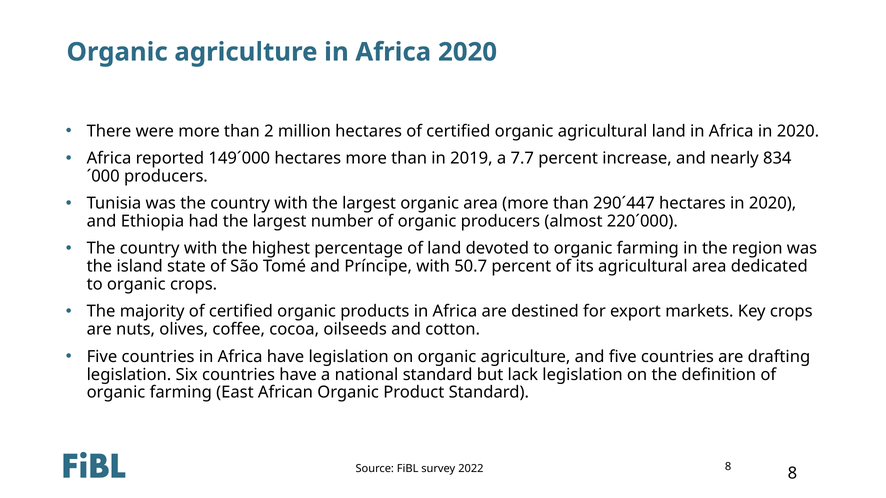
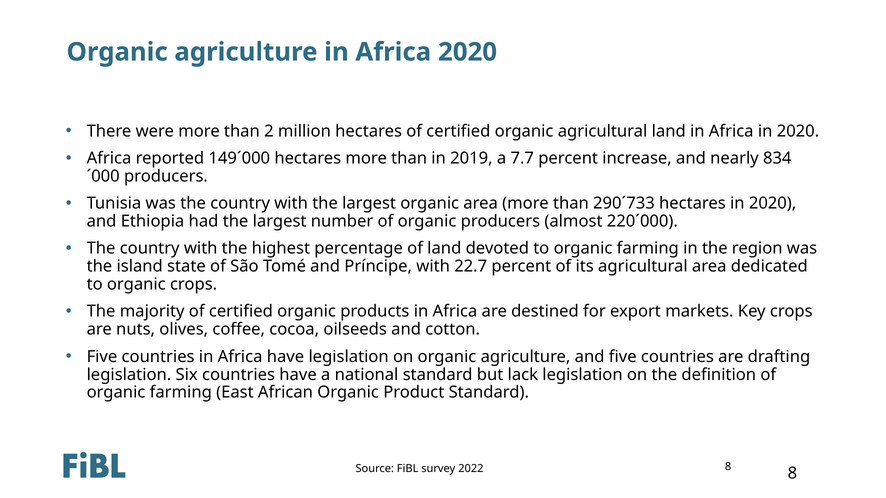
290´447: 290´447 -> 290´733 (624, 204)
50.7: 50.7 -> 22.7 (471, 267)
